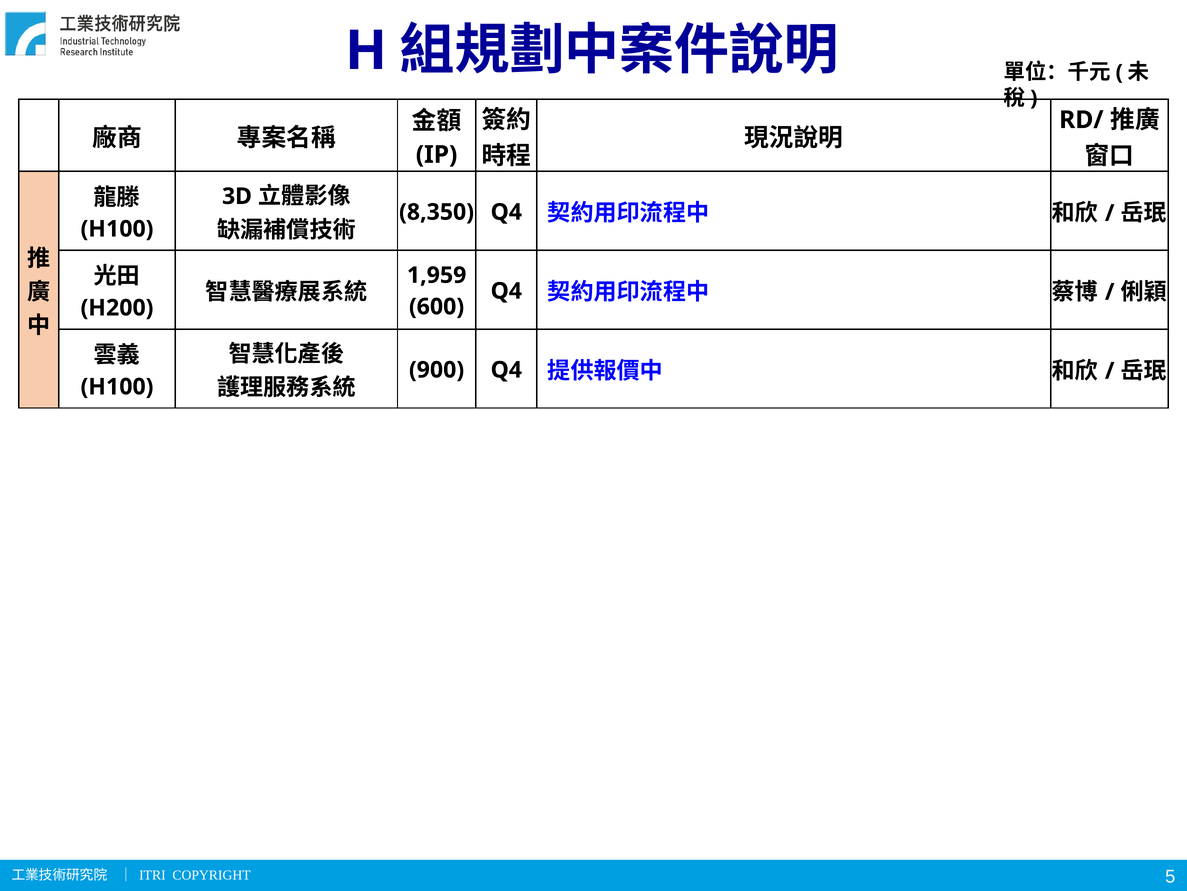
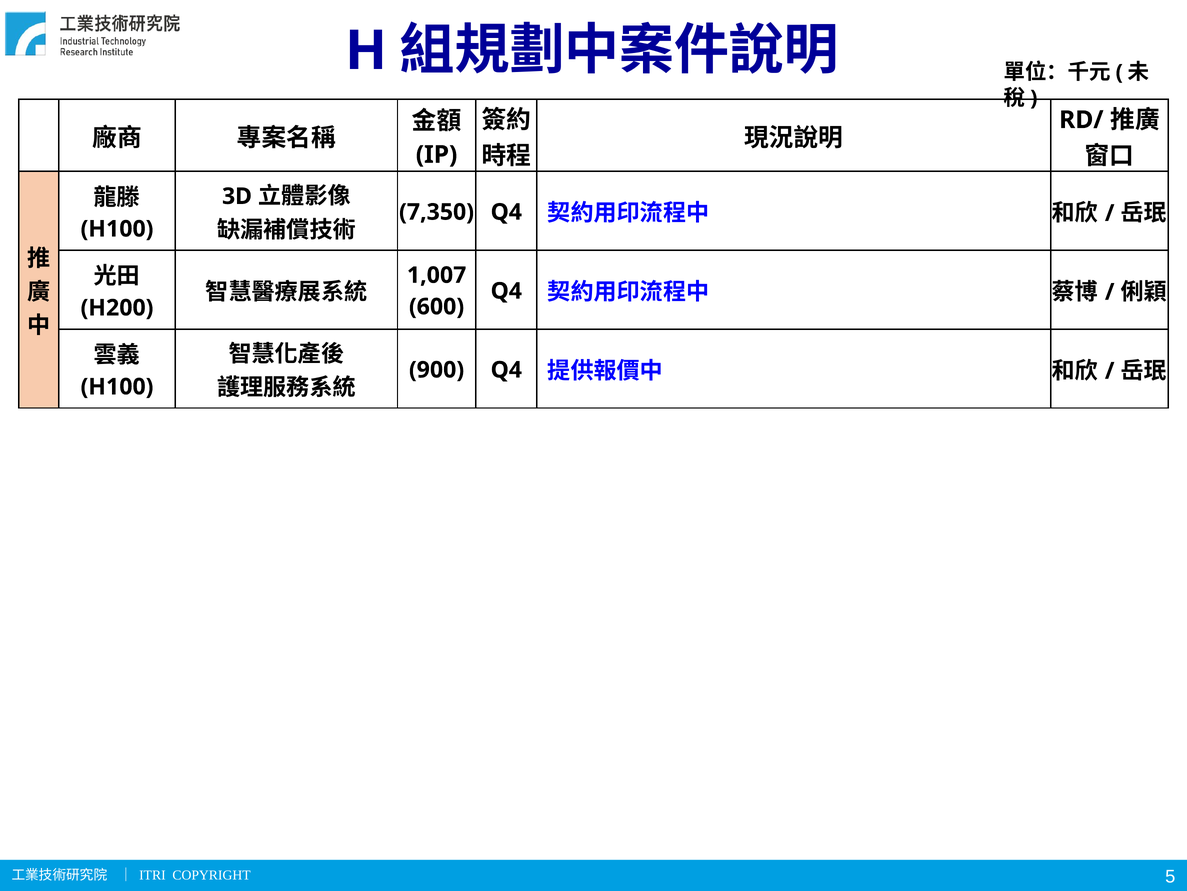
8,350: 8,350 -> 7,350 (437, 212)
1,959: 1,959 -> 1,007 (437, 275)
